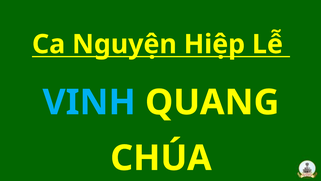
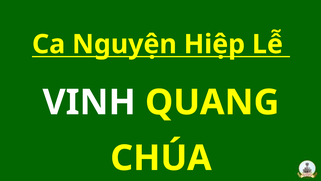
VINH colour: light blue -> white (89, 102)
